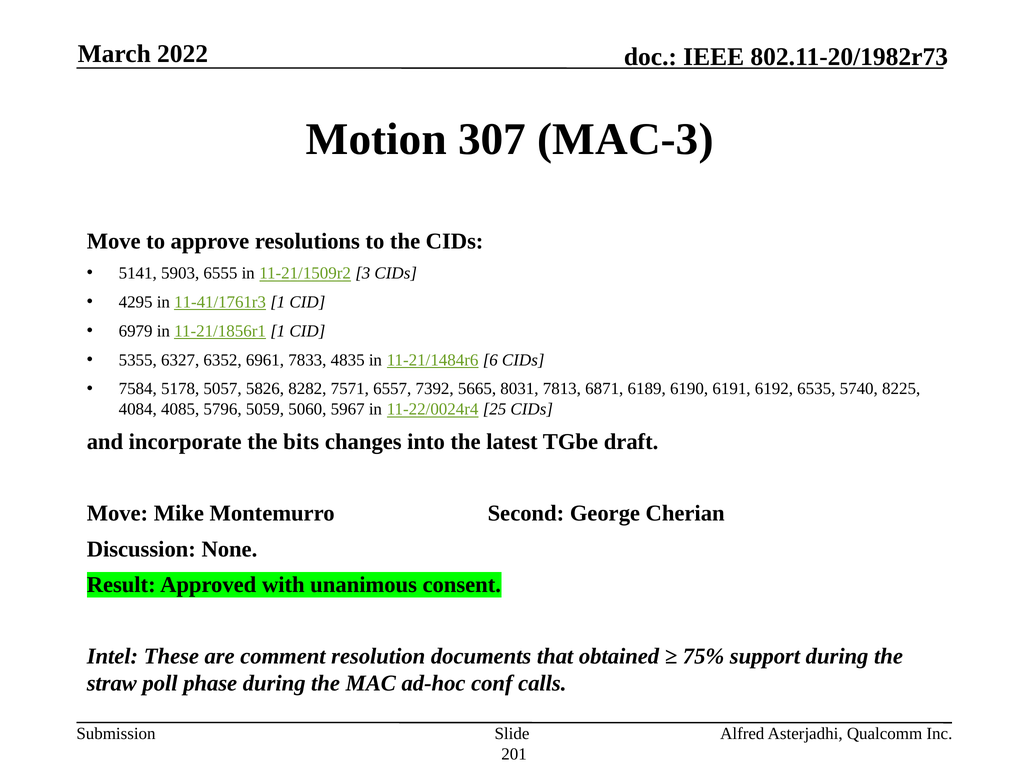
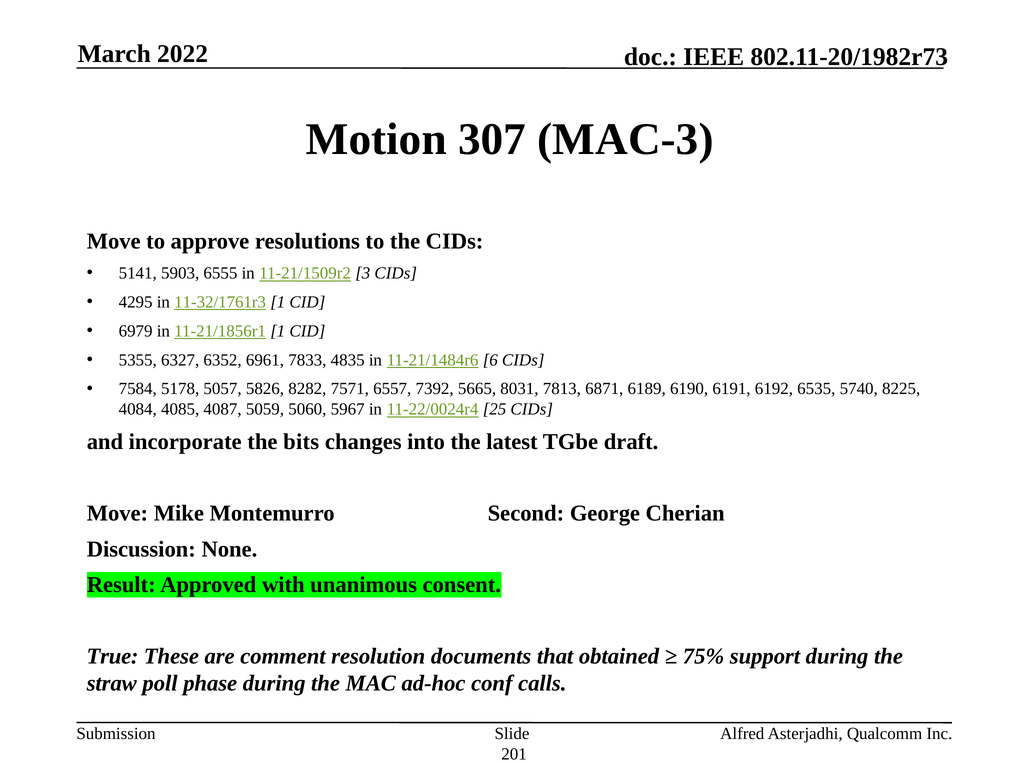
11-41/1761r3: 11-41/1761r3 -> 11-32/1761r3 (220, 302)
5796: 5796 -> 4087 (223, 409)
Intel: Intel -> True (113, 656)
